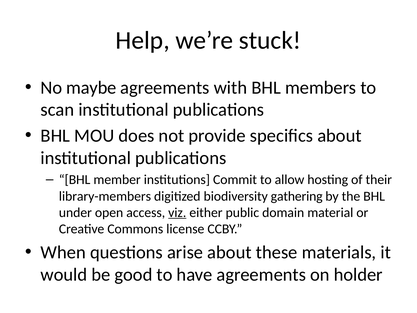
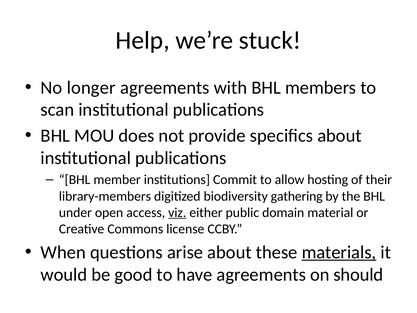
maybe: maybe -> longer (91, 87)
materials underline: none -> present (339, 252)
holder: holder -> should (358, 274)
